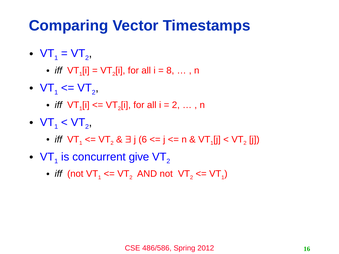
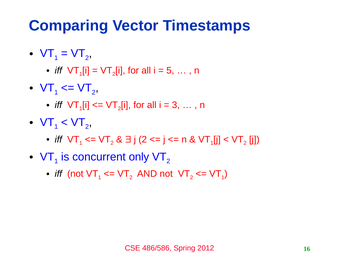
8: 8 -> 5 (170, 71)
2: 2 -> 3 (176, 105)
j 6: 6 -> 2 (143, 140)
give: give -> only (139, 157)
